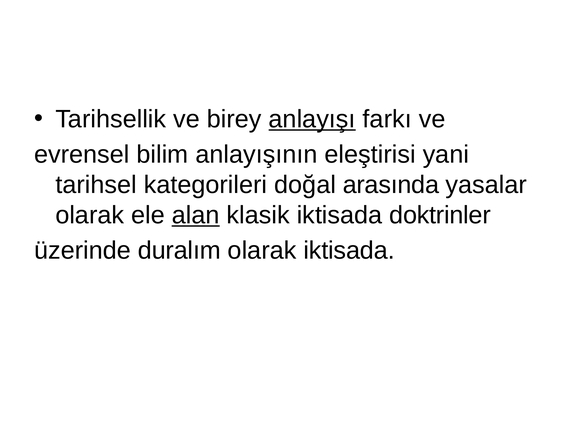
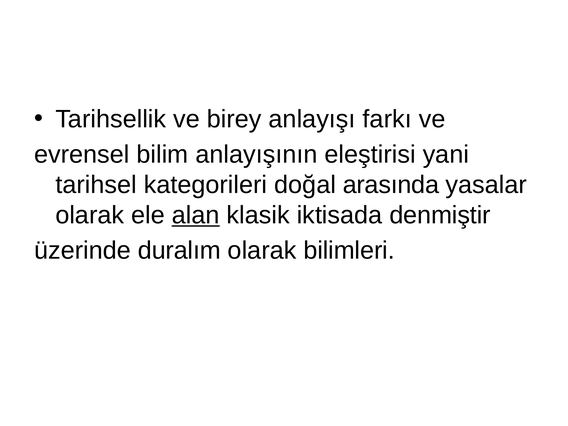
anlayışı underline: present -> none (312, 119)
doktrinler: doktrinler -> denmiştir (440, 215)
olarak iktisada: iktisada -> bilimleri (349, 250)
